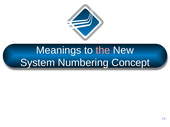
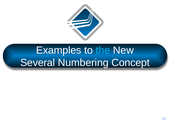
Meanings: Meanings -> Examples (59, 50)
the colour: pink -> light blue (103, 50)
System: System -> Several (38, 63)
